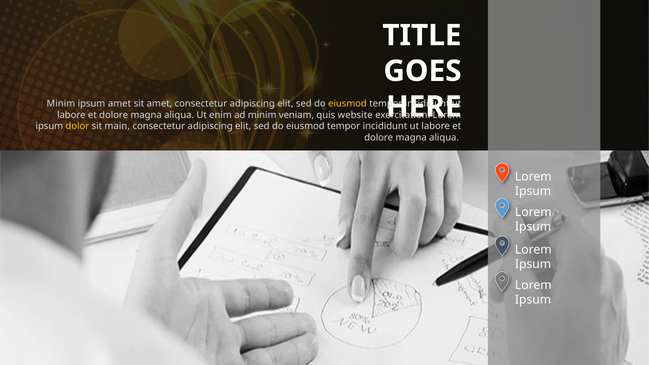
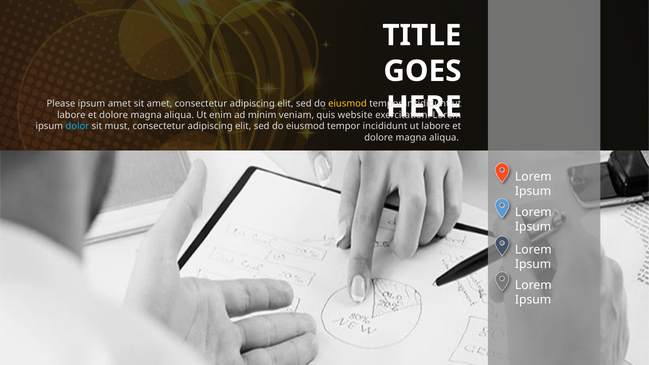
Minim: Minim -> Please (61, 104)
dolor colour: yellow -> light blue (77, 126)
main: main -> must (117, 126)
